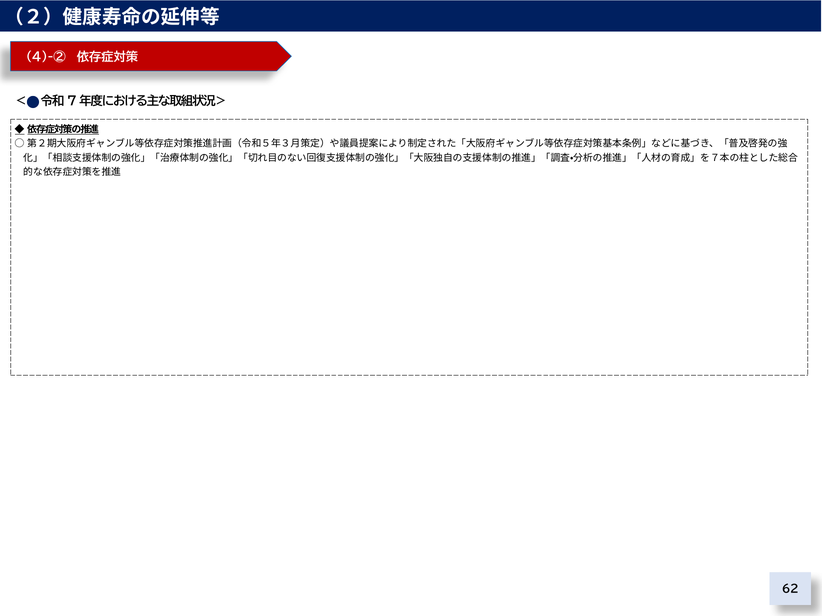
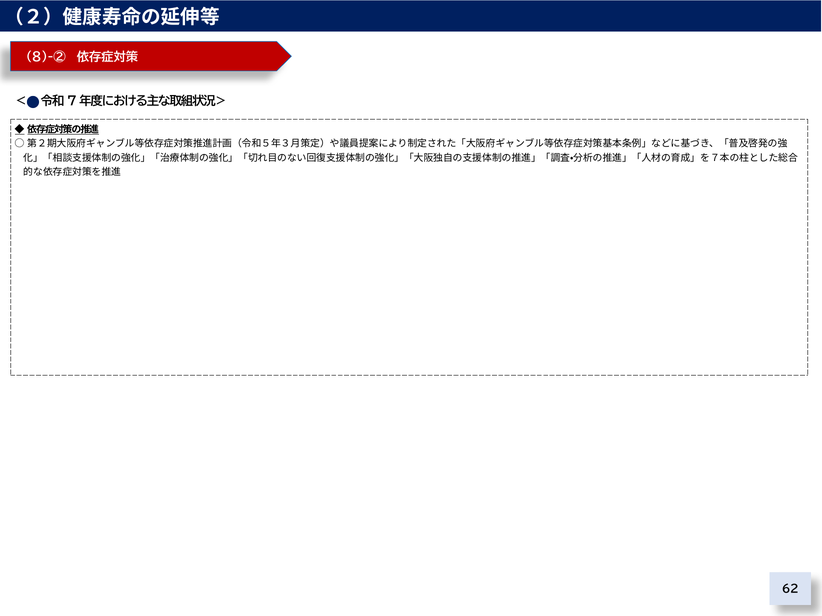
4)-②: 4)-② -> 8)-② (46, 57)
